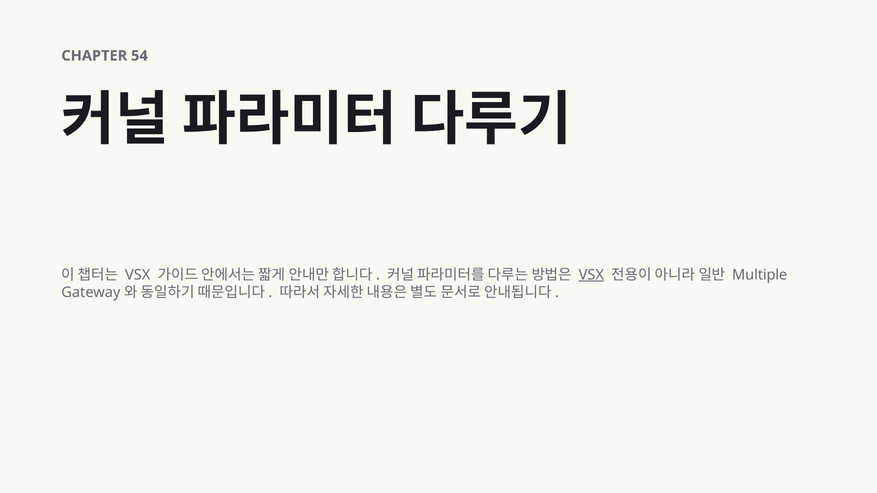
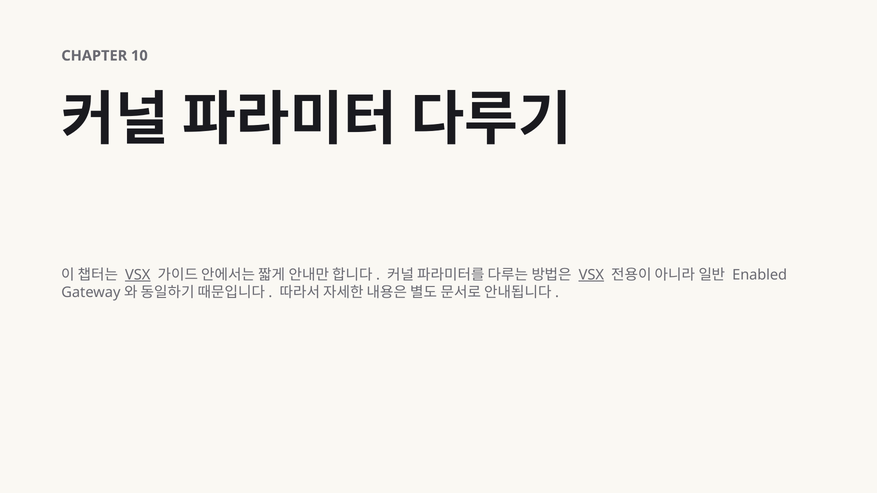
54: 54 -> 10 (139, 56)
VSX underline: none -> present (138, 275)
Multiple: Multiple -> Enabled (760, 275)
